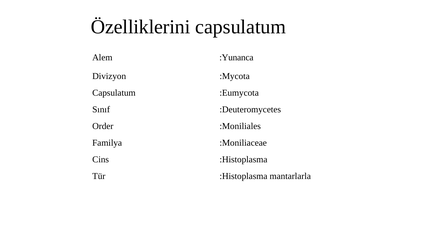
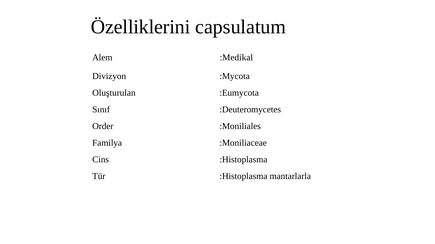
:Yunanca: :Yunanca -> :Medikal (236, 58)
Capsulatum: Capsulatum -> Oluşturulan (114, 93)
